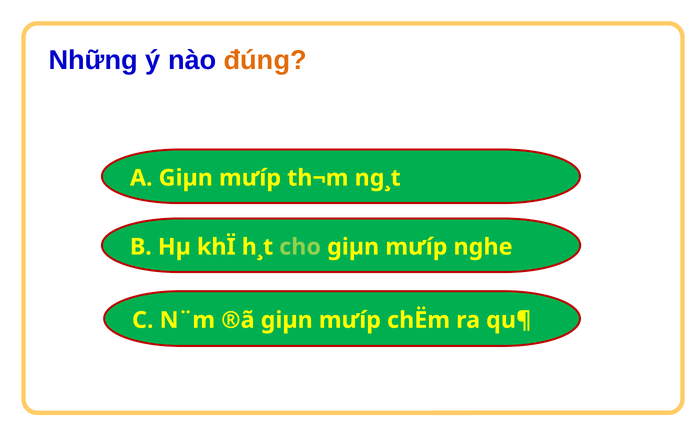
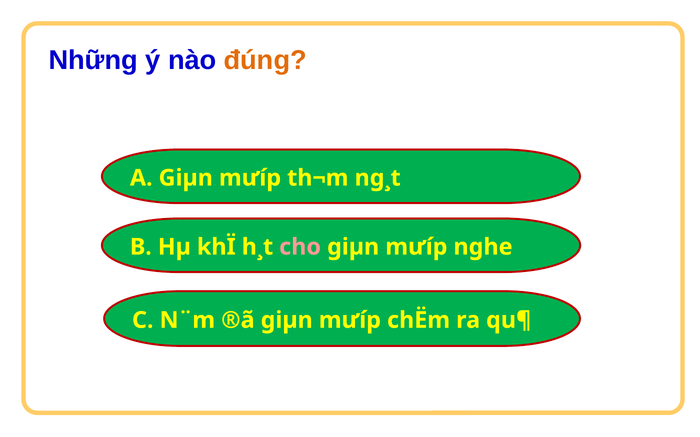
cho colour: light green -> pink (300, 247)
